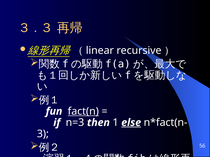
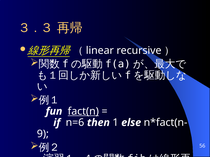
n=3: n=3 -> n=6 (75, 123)
else underline: present -> none (131, 123)
3: 3 -> 9 (43, 134)
